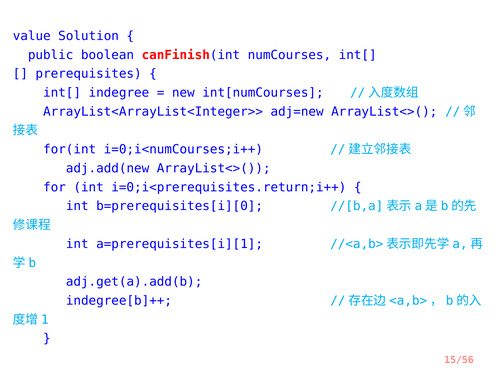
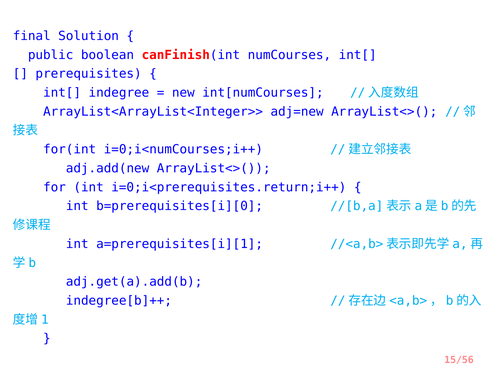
value: value -> final (32, 36)
